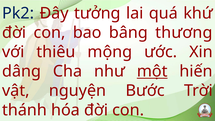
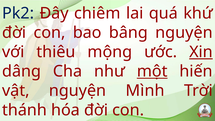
tưởng: tưởng -> chiêm (97, 13)
bâng thương: thương -> nguyện (184, 33)
Xin underline: none -> present (201, 52)
Bước: Bước -> Mình (145, 91)
